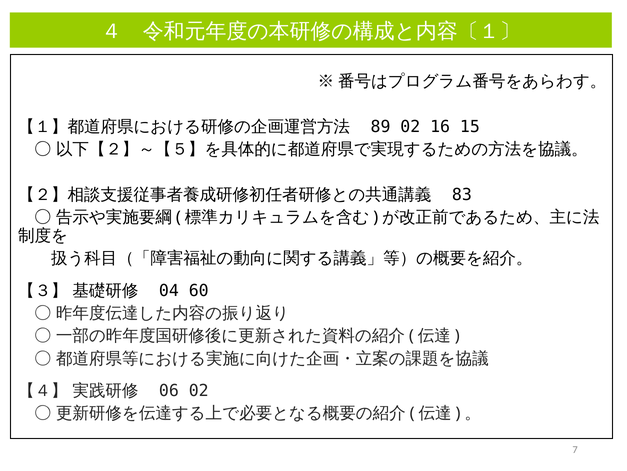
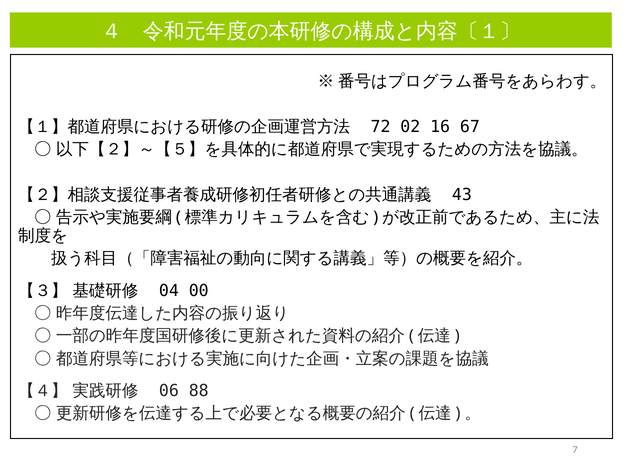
89: 89 -> 72 (381, 126)
15: 15 -> 67 (470, 126)
83: 83 -> 43 (462, 194)
60: 60 -> 00 (199, 290)
06 02: 02 -> 88 (199, 390)
